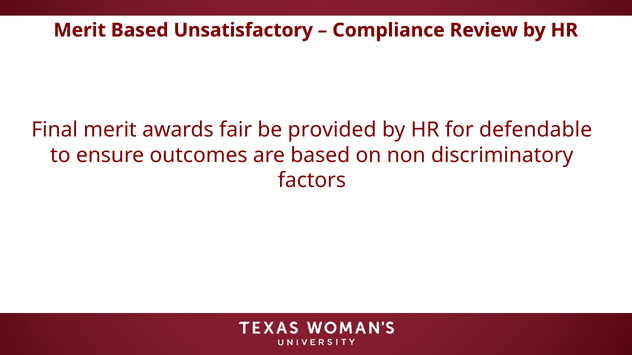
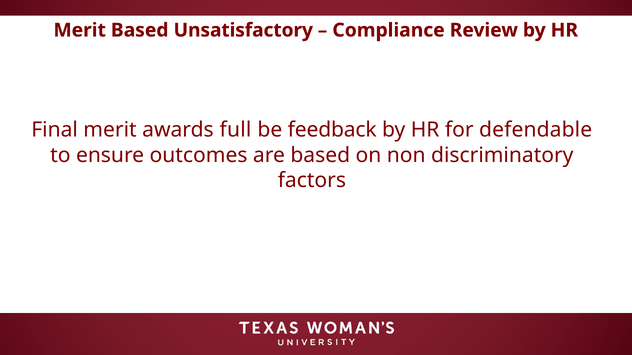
fair: fair -> full (235, 130)
provided: provided -> feedback (332, 130)
